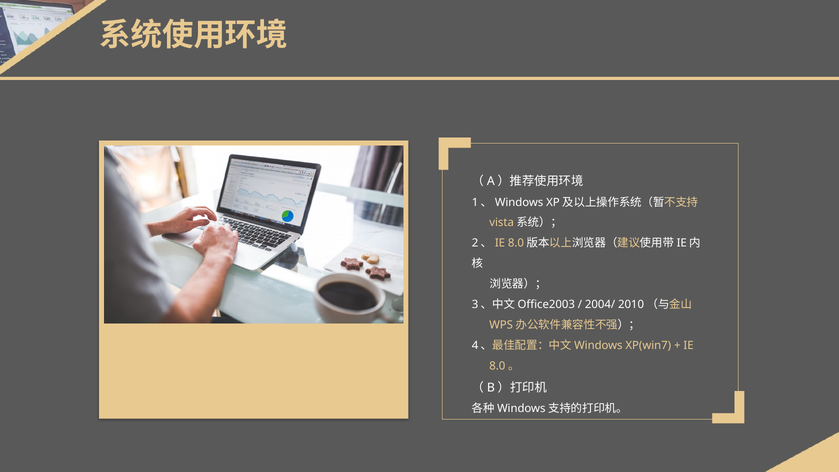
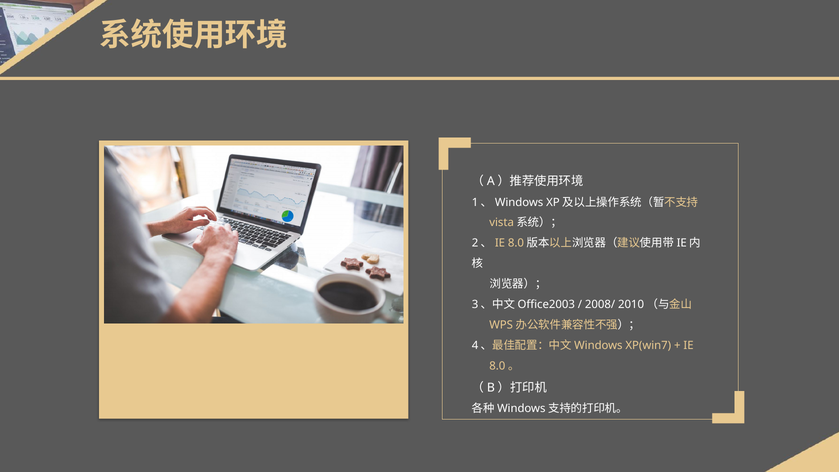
2004/: 2004/ -> 2008/ (600, 305)
